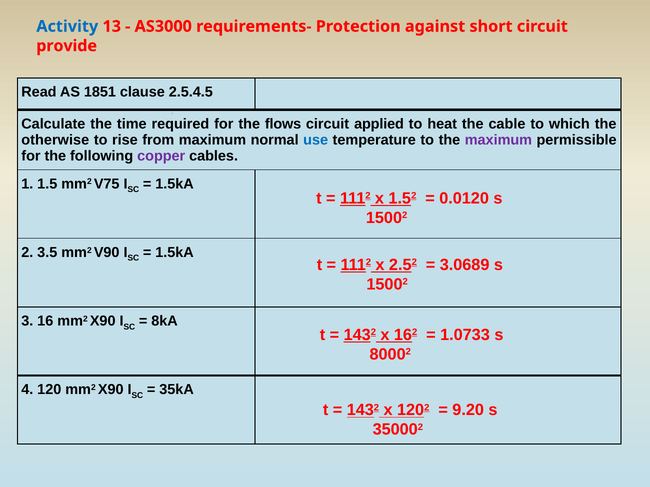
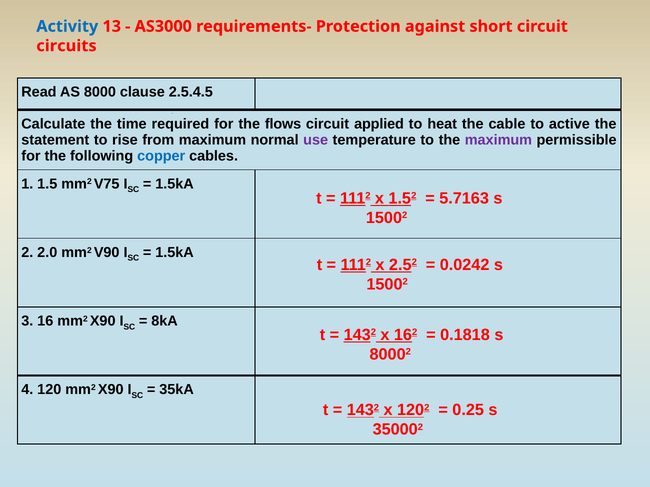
provide: provide -> circuits (66, 46)
1851: 1851 -> 8000 (100, 92)
which: which -> active (569, 124)
otherwise: otherwise -> statement (55, 140)
use colour: blue -> purple (316, 140)
copper colour: purple -> blue (161, 156)
0.0120: 0.0120 -> 5.7163 (464, 198)
3.5: 3.5 -> 2.0 (47, 253)
3.0689: 3.0689 -> 0.0242 (465, 265)
1.0733: 1.0733 -> 0.1818 (465, 335)
9.20: 9.20 -> 0.25 (468, 410)
